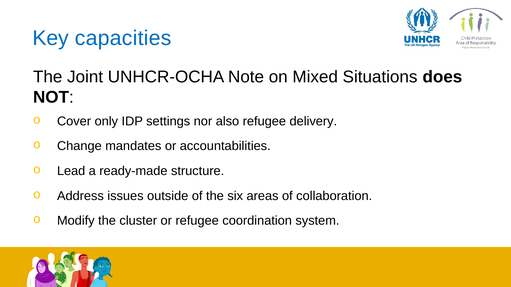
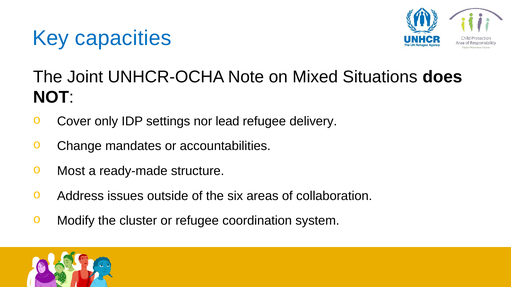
also: also -> lead (228, 121)
Lead: Lead -> Most (71, 171)
